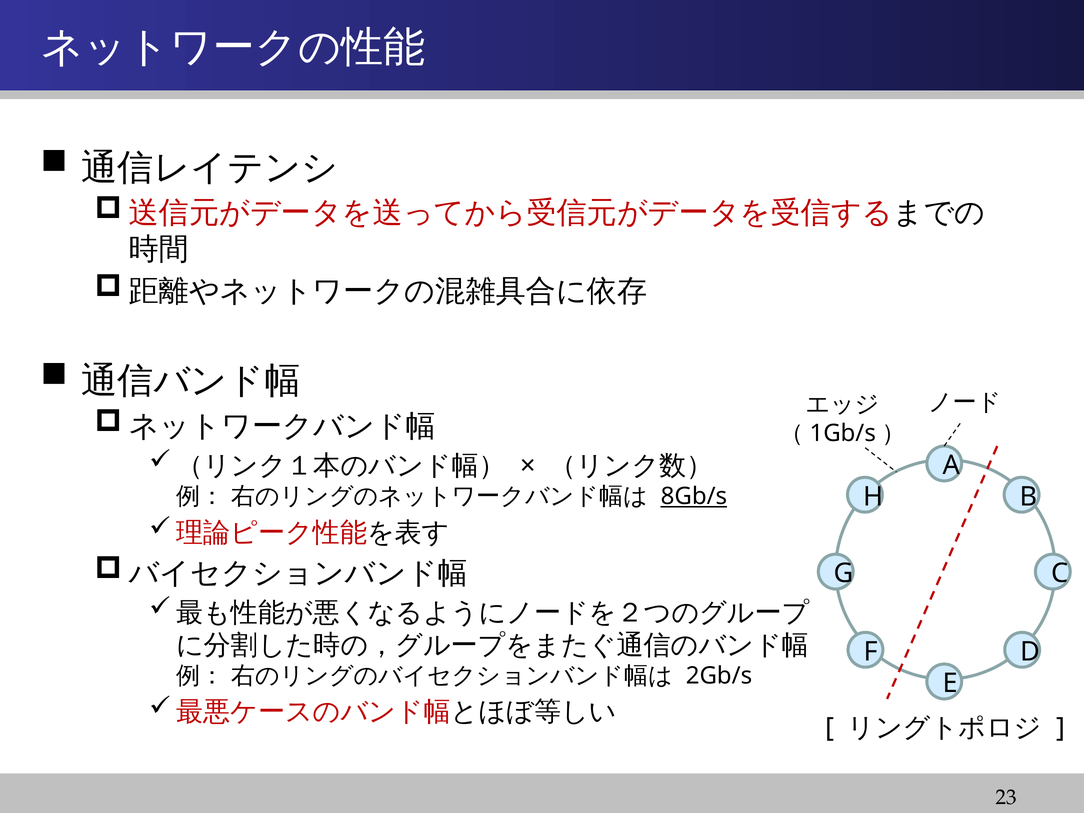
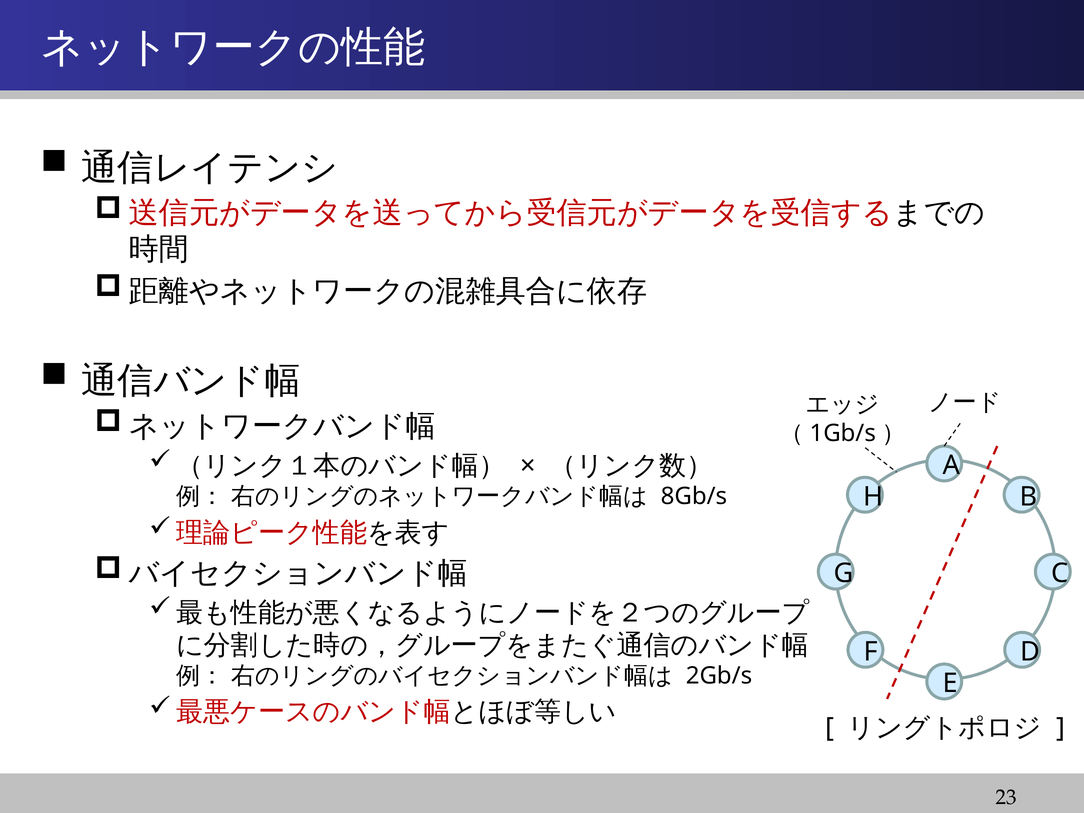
8Gb/s underline: present -> none (694, 496)
